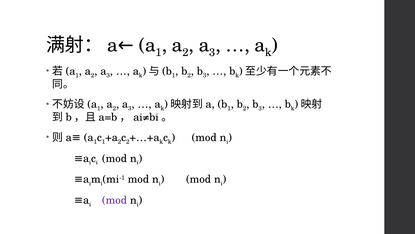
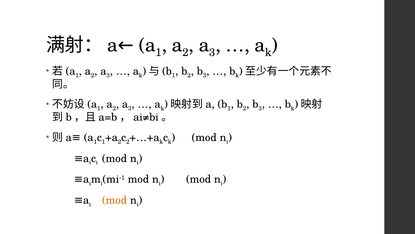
mod colour: purple -> orange (115, 200)
